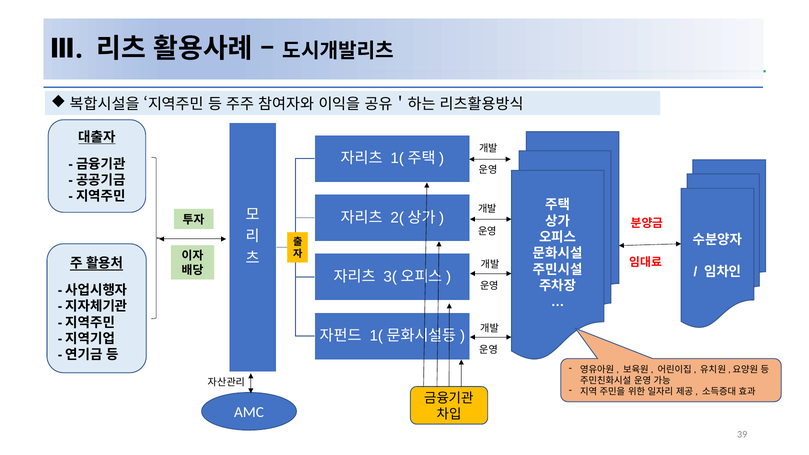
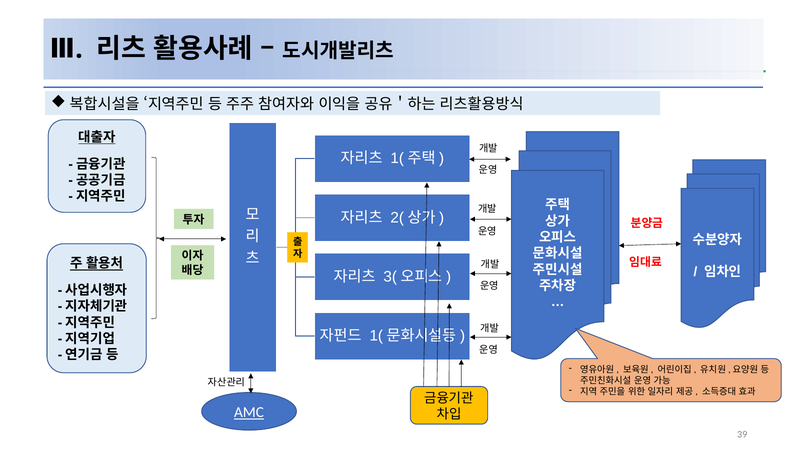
AMC underline: none -> present (249, 412)
